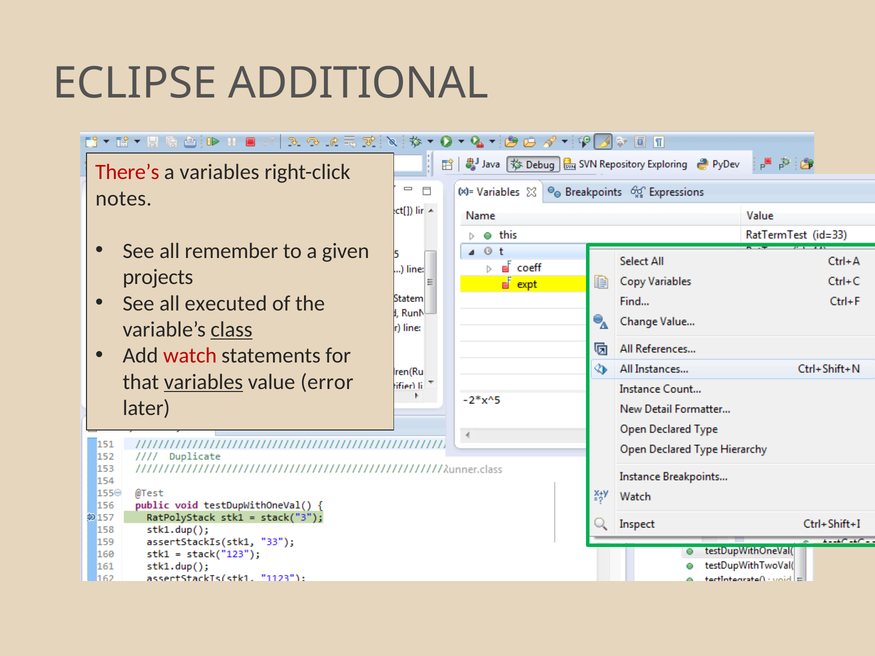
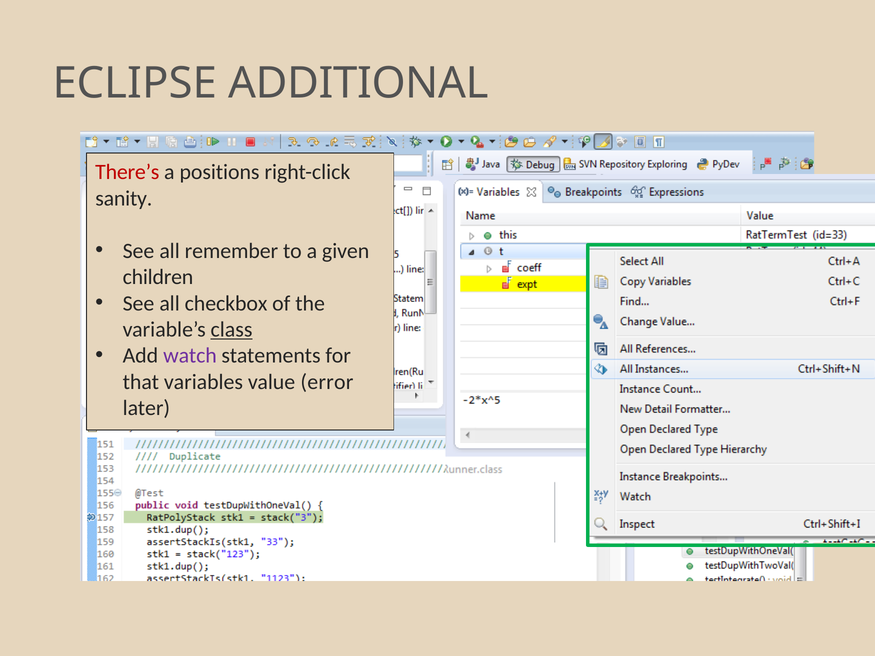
a variables: variables -> positions (220, 172)
notes: notes -> sanity (124, 198)
projects: projects -> children (158, 277)
executed: executed -> checkbox (226, 303)
watch colour: red -> purple (190, 356)
variables underline: present -> none (203, 382)
